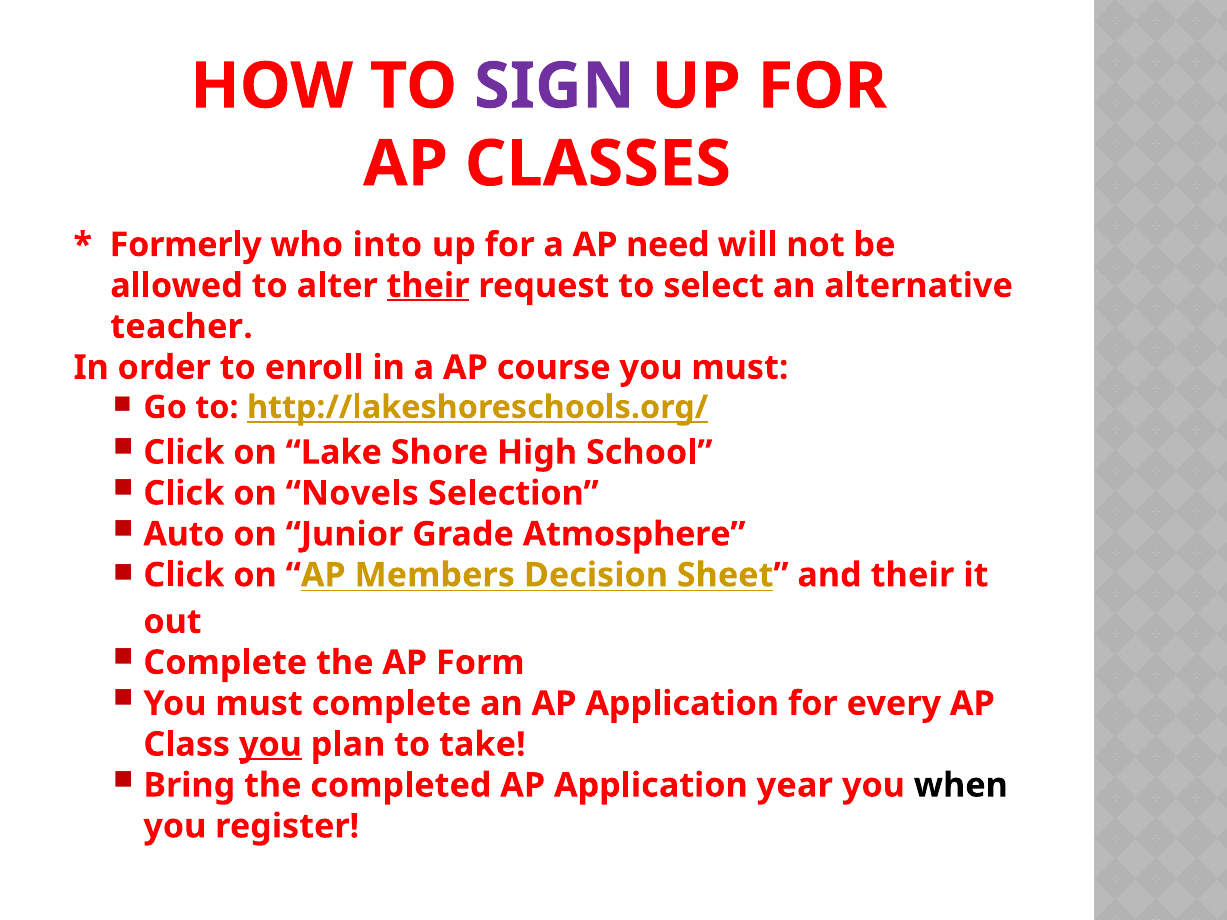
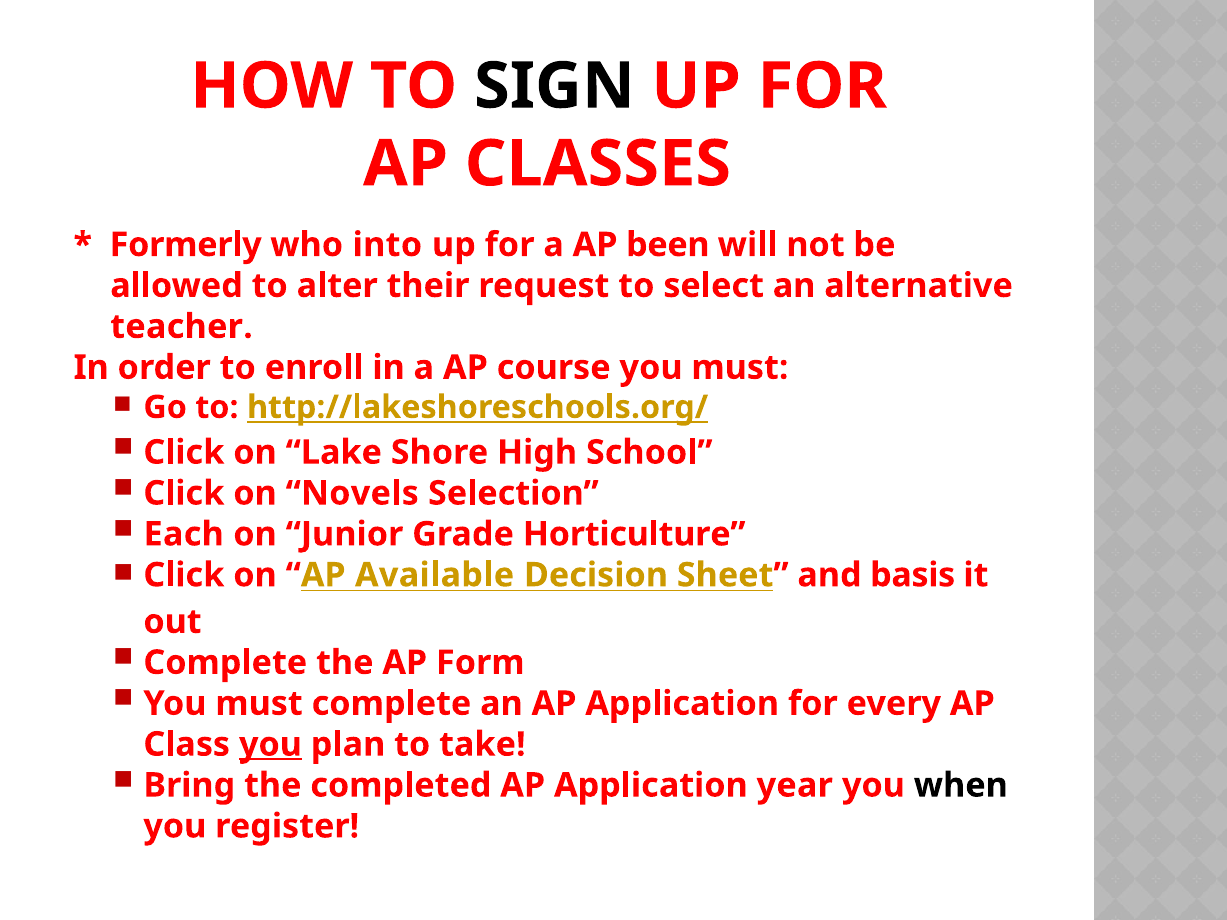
SIGN colour: purple -> black (554, 86)
need: need -> been (668, 245)
their underline: present -> none (428, 286)
Auto: Auto -> Each (184, 534)
Atmosphere: Atmosphere -> Horticulture (634, 534)
Members: Members -> Available (435, 575)
and their: their -> basis (913, 575)
